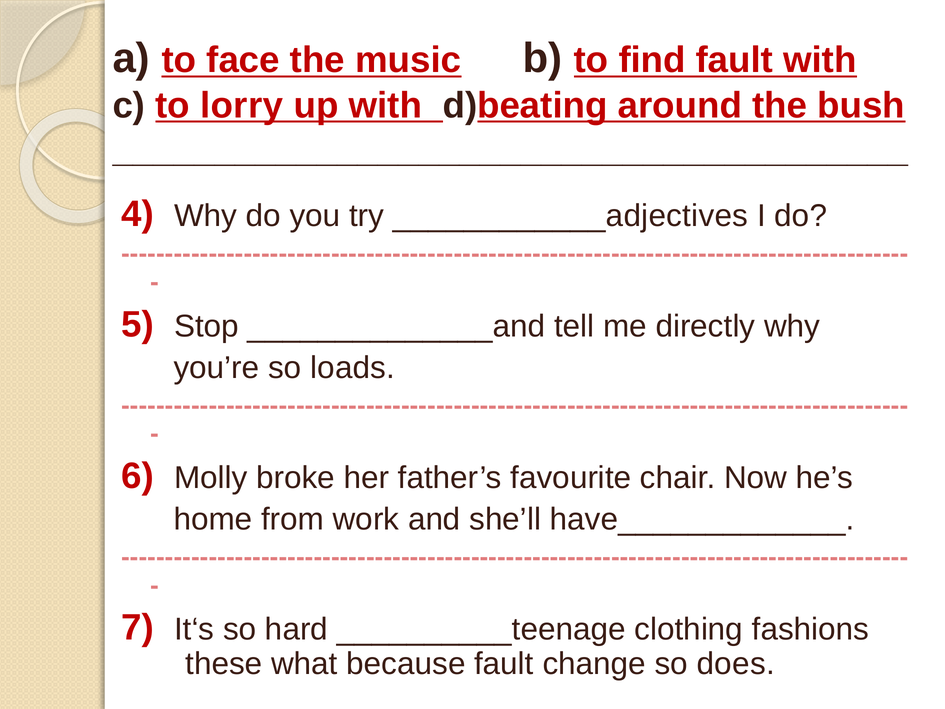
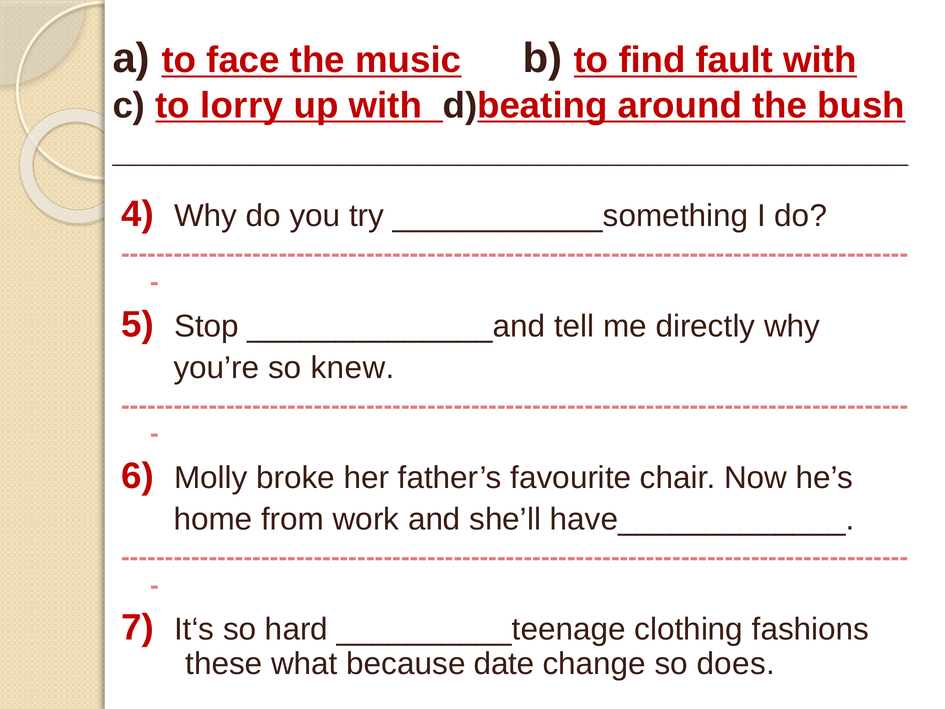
____________adjectives: ____________adjectives -> ____________something (571, 216)
loads: loads -> knew (353, 368)
because fault: fault -> date (504, 664)
